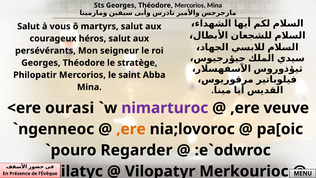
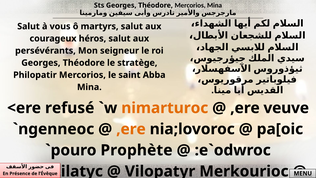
ourasi: ourasi -> refusé (70, 108)
nimarturoc colour: purple -> orange (165, 108)
Regarder: Regarder -> Prophète (136, 150)
